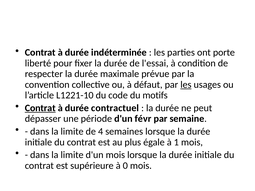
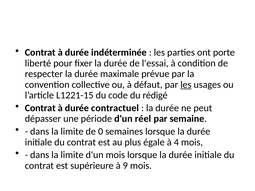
L1221-10: L1221-10 -> L1221-15 (75, 95)
motifs: motifs -> rédigé (155, 95)
Contrat underline: present -> none (40, 108)
févr: févr -> réel (143, 119)
4: 4 -> 0 (101, 132)
1: 1 -> 4 (176, 142)
0: 0 -> 9 (125, 166)
